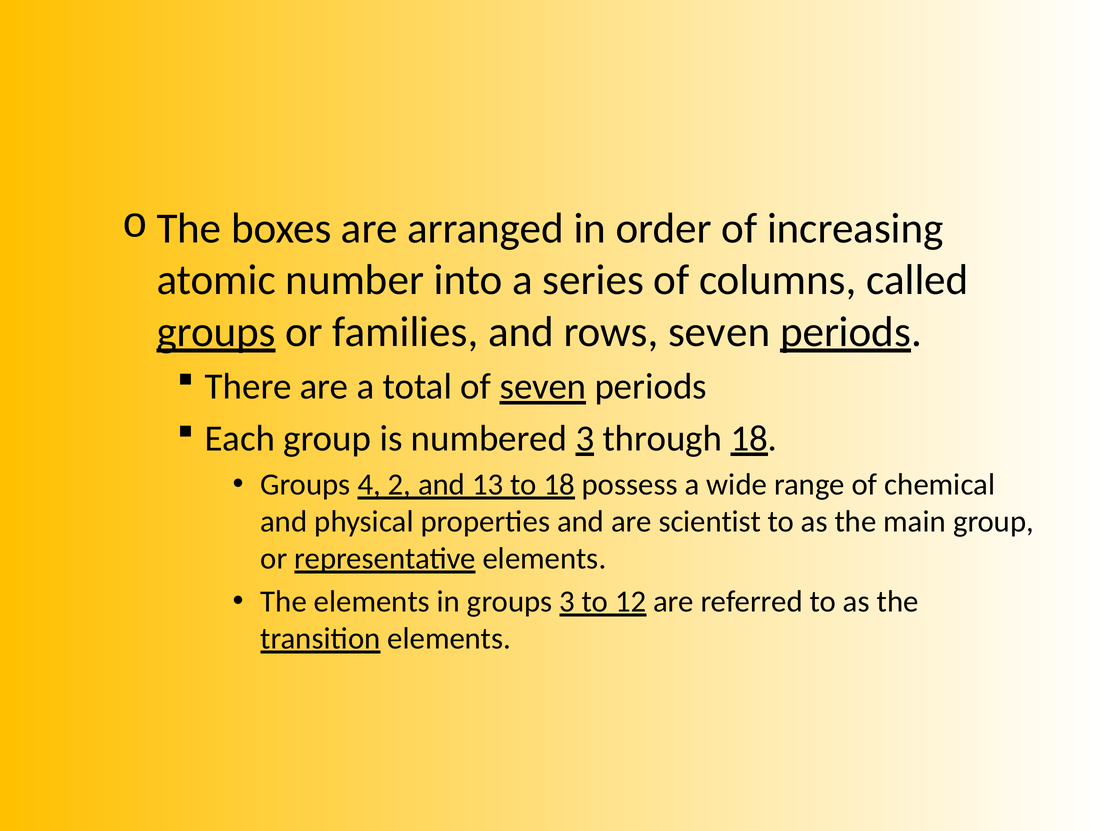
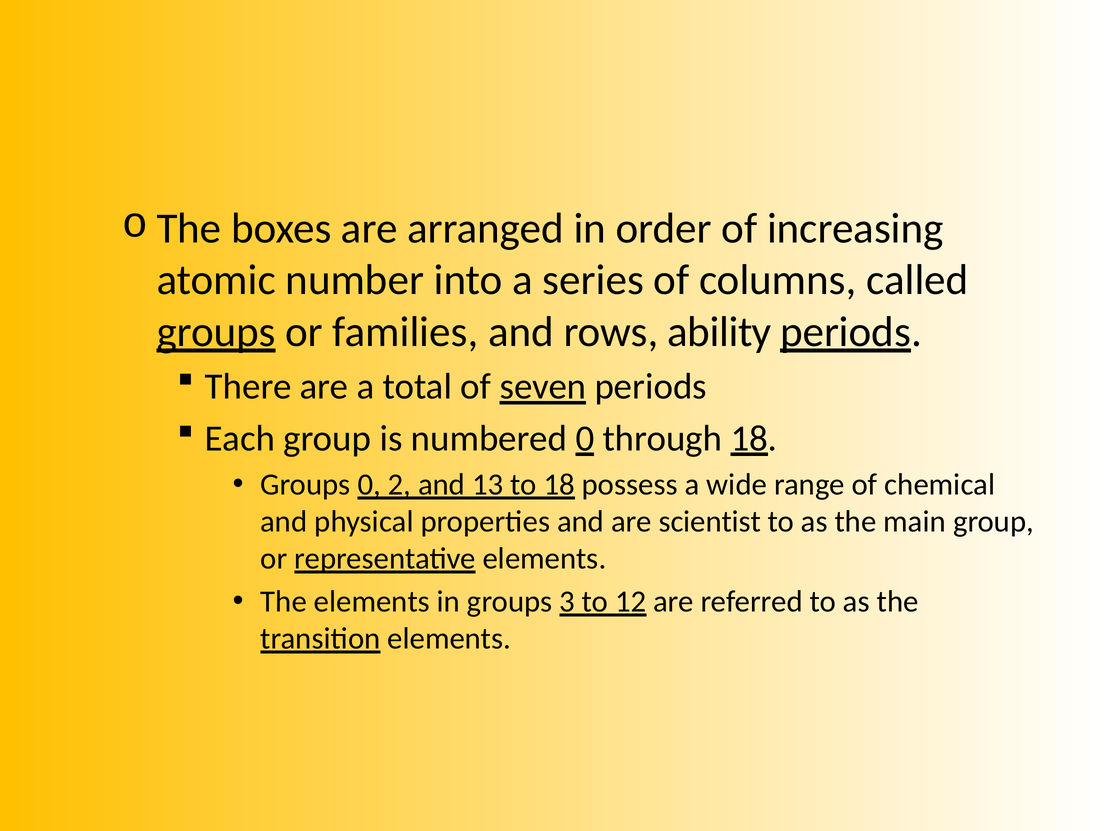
rows seven: seven -> ability (719, 332)
numbered 3: 3 -> 0 (585, 438)
Groups 4: 4 -> 0 (369, 485)
